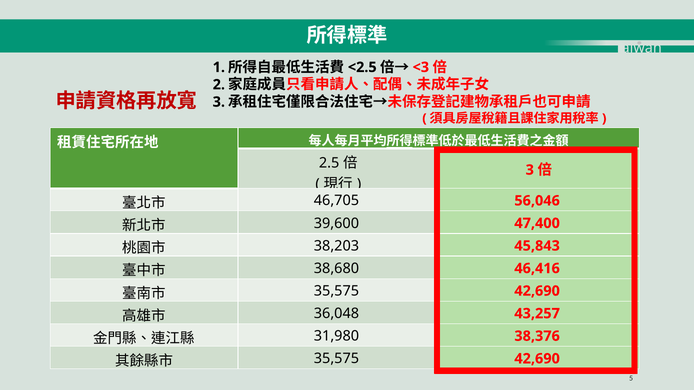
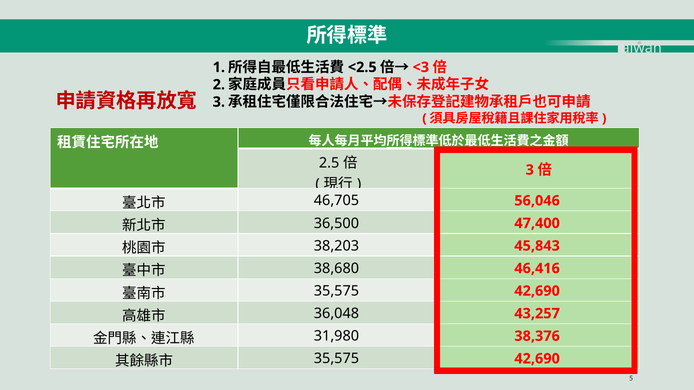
39,600: 39,600 -> 36,500 (336, 223)
